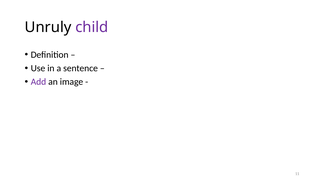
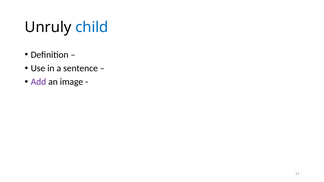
child colour: purple -> blue (92, 27)
